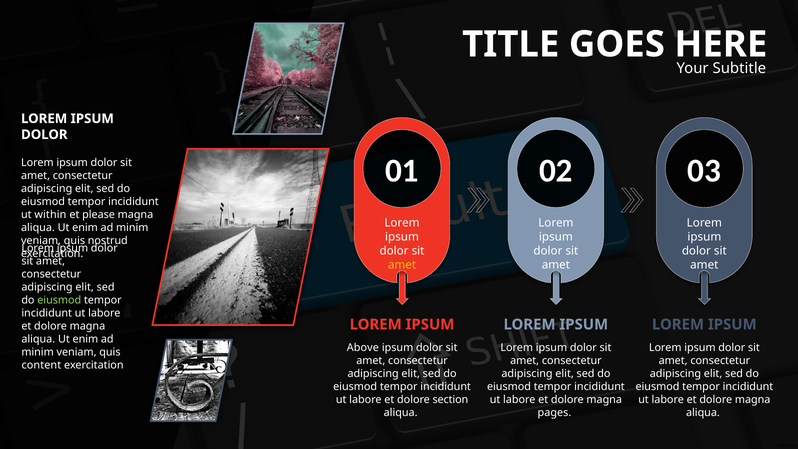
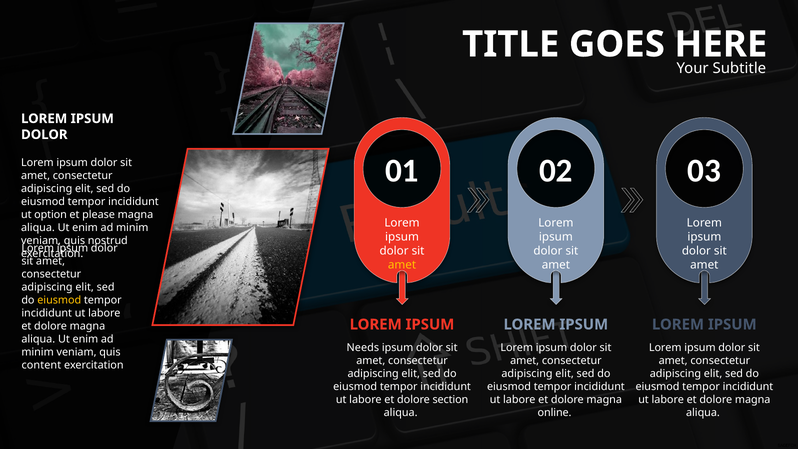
within: within -> option (51, 215)
eiusmod colour: light green -> yellow (59, 300)
Above: Above -> Needs (363, 348)
pages: pages -> online (555, 412)
